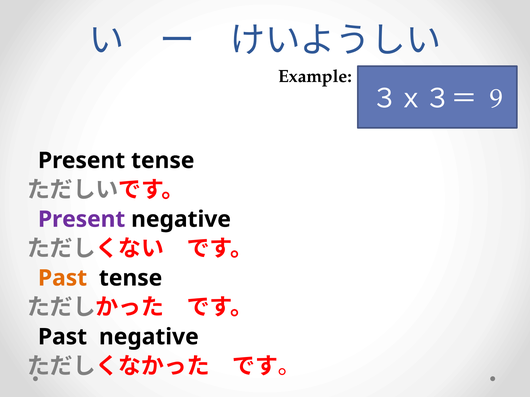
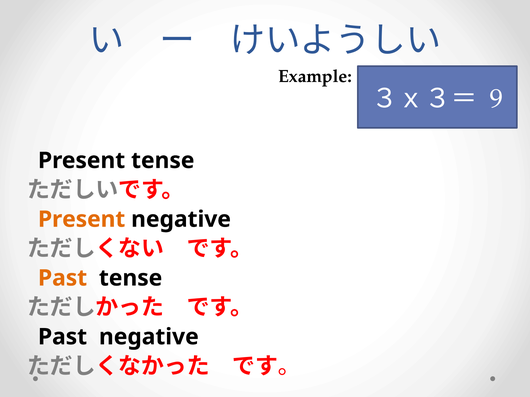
Present colour: purple -> orange (82, 220)
